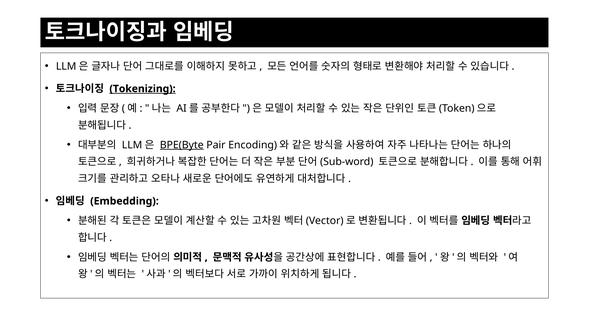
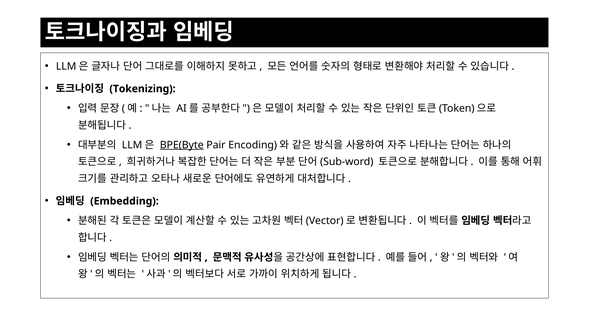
Tokenizing underline: present -> none (142, 89)
